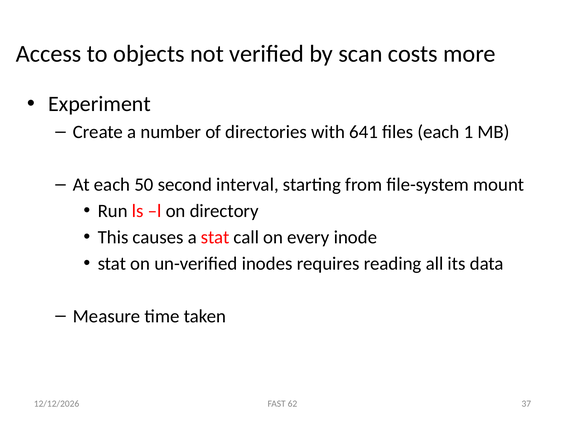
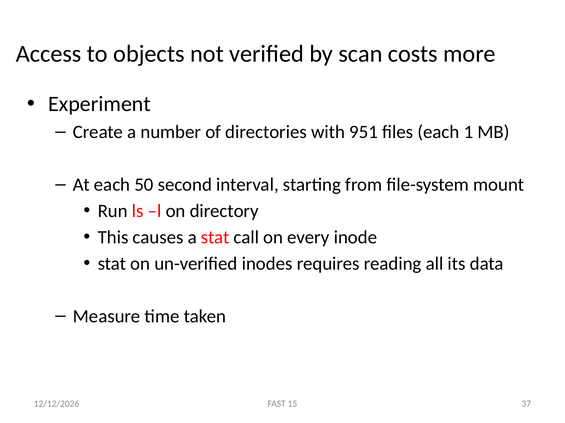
641: 641 -> 951 (364, 132)
62: 62 -> 15 (292, 405)
